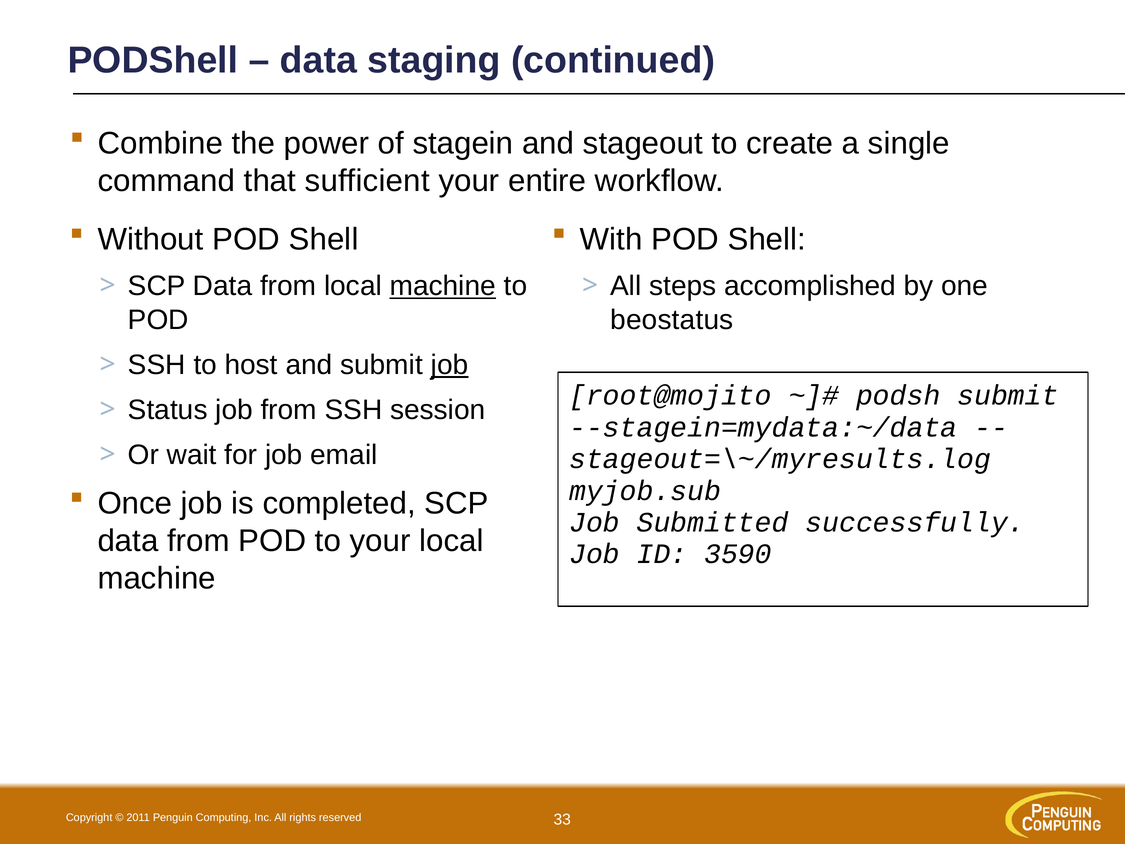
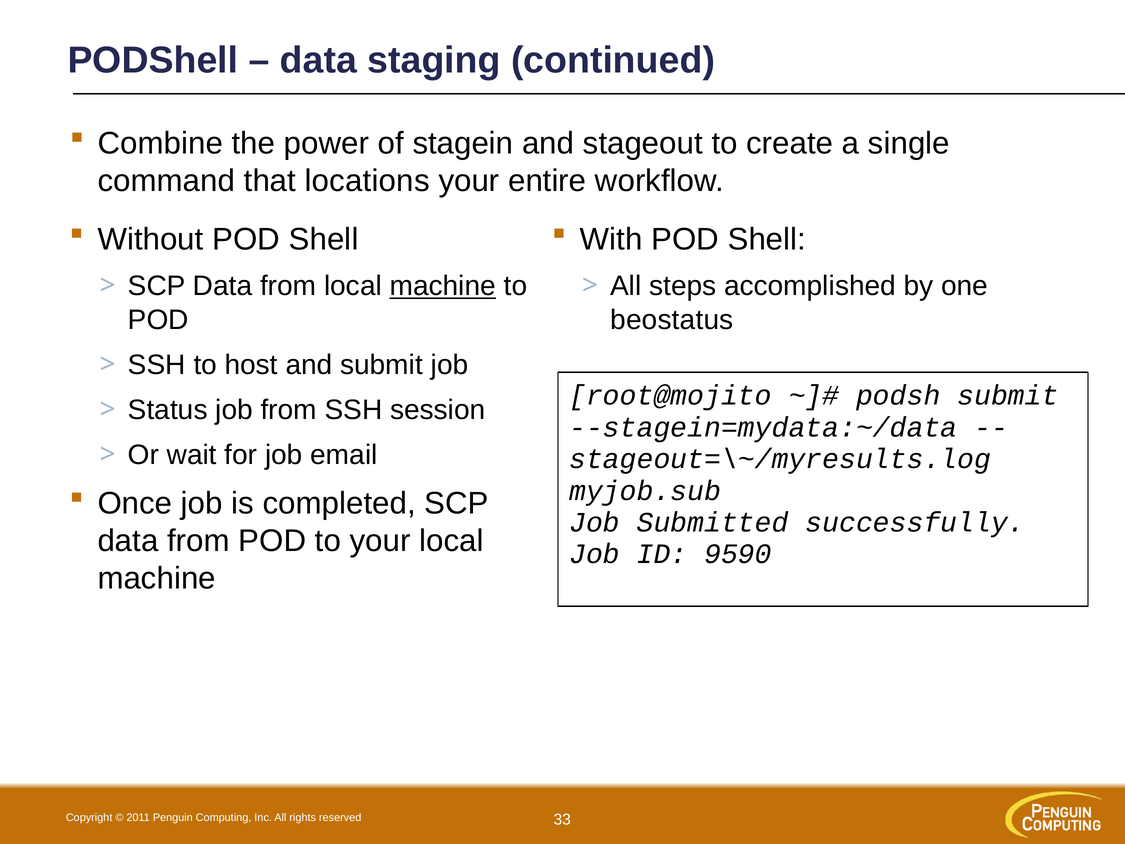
sufficient: sufficient -> locations (367, 181)
job underline: present -> none (450, 365)
3590: 3590 -> 9590 (738, 554)
